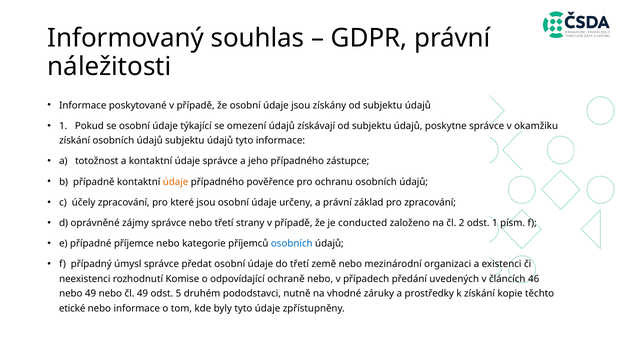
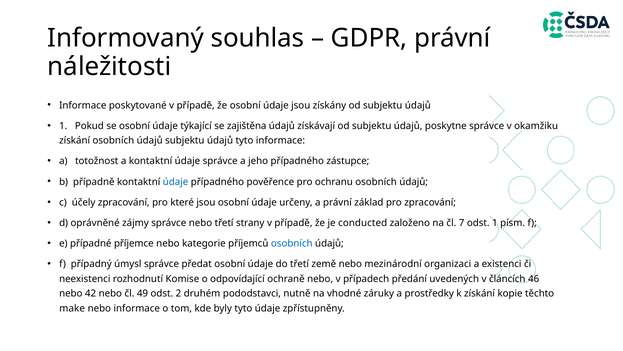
omezení: omezení -> zajištěna (247, 126)
údaje colour: orange -> blue (176, 182)
2: 2 -> 7 (462, 223)
nebo 49: 49 -> 42 (91, 293)
5: 5 -> 2 (178, 293)
etické: etické -> make (72, 308)
